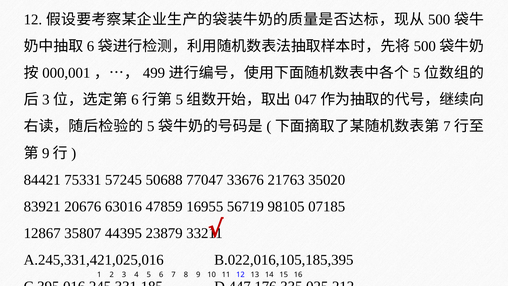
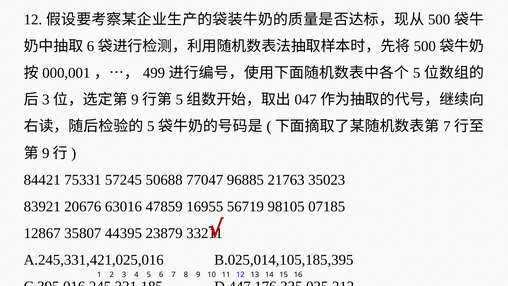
6: 6 -> 9 (135, 100)
33676: 33676 -> 96885 (245, 180)
35020: 35020 -> 35023 (327, 180)
B.022,016,105,185,395: B.022,016,105,185,395 -> B.025,014,105,185,395 (284, 260)
